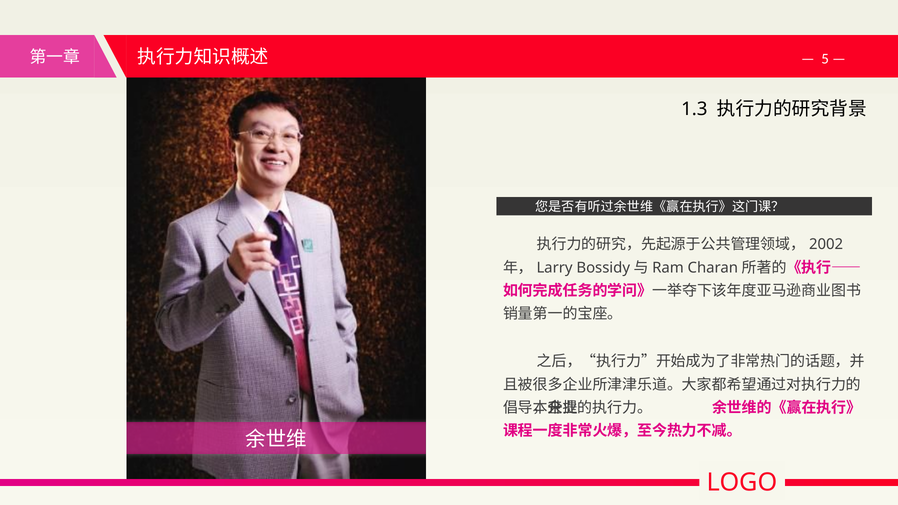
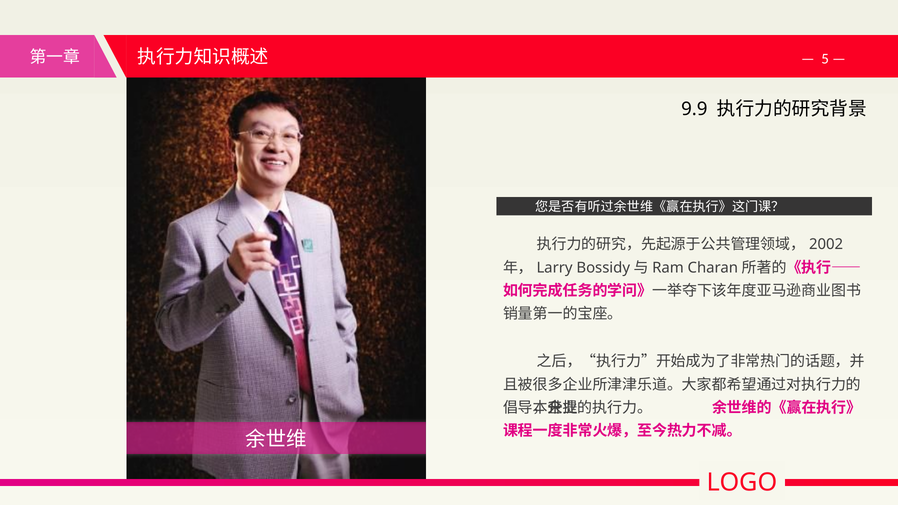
1.3: 1.3 -> 9.9 (694, 109)
